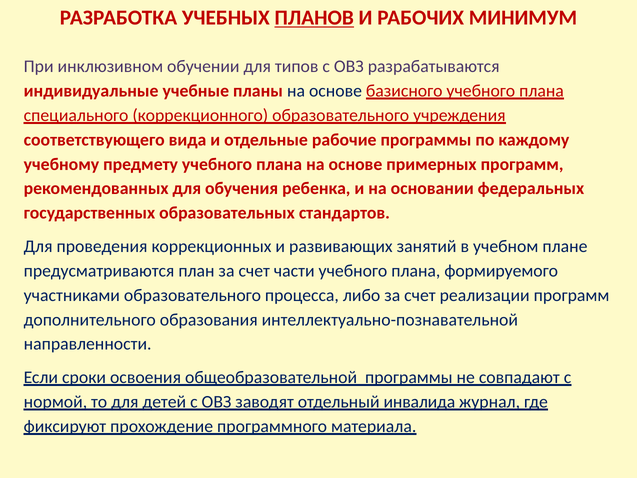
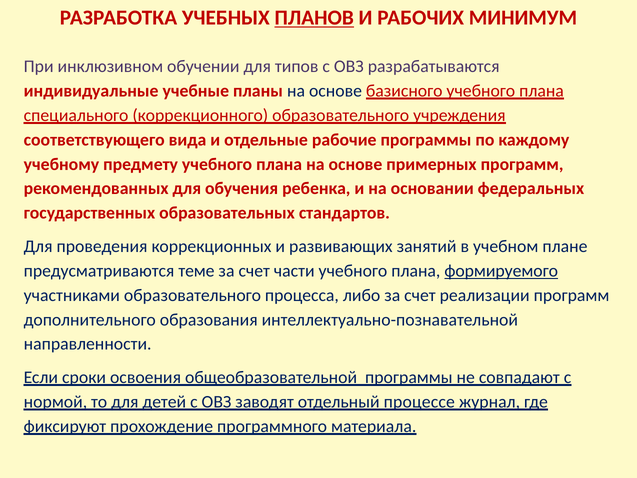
план: план -> теме (196, 271)
формируемого underline: none -> present (501, 271)
инвалида: инвалида -> процессе (419, 402)
